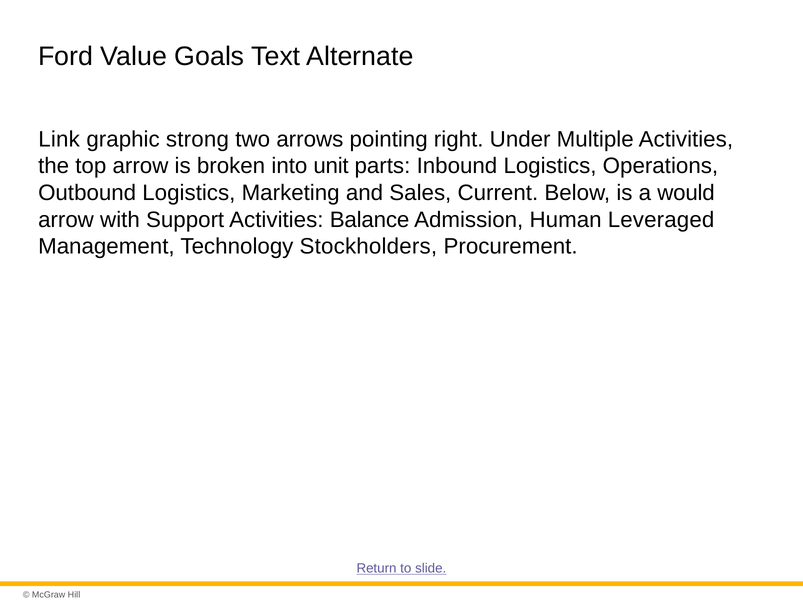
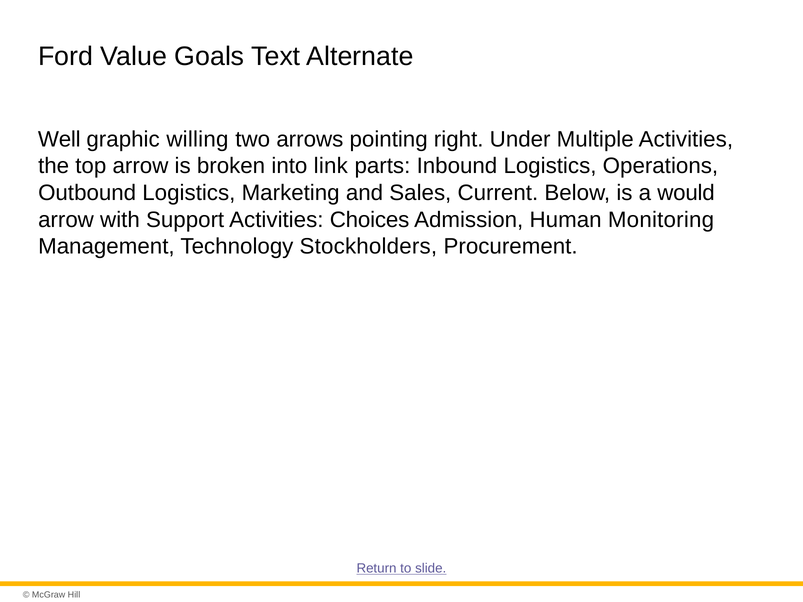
Link: Link -> Well (59, 139)
strong: strong -> willing (197, 139)
unit: unit -> link (331, 166)
Balance: Balance -> Choices (370, 220)
Leveraged: Leveraged -> Monitoring (661, 220)
